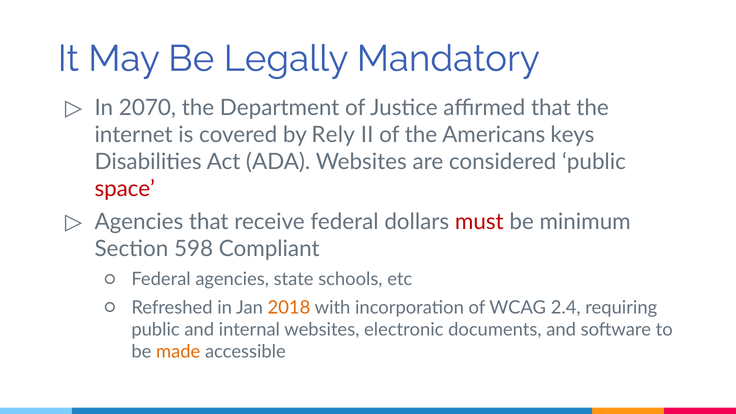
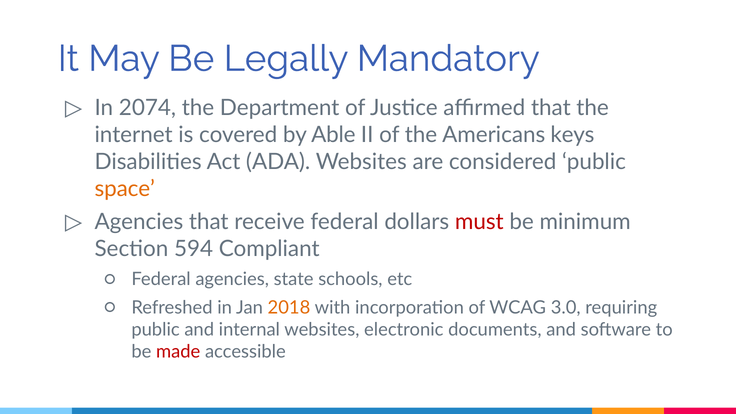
2070: 2070 -> 2074 (147, 108)
Rely: Rely -> Able (333, 135)
space colour: red -> orange (125, 189)
598: 598 -> 594 (194, 249)
2.4: 2.4 -> 3.0 (566, 308)
made colour: orange -> red (178, 352)
